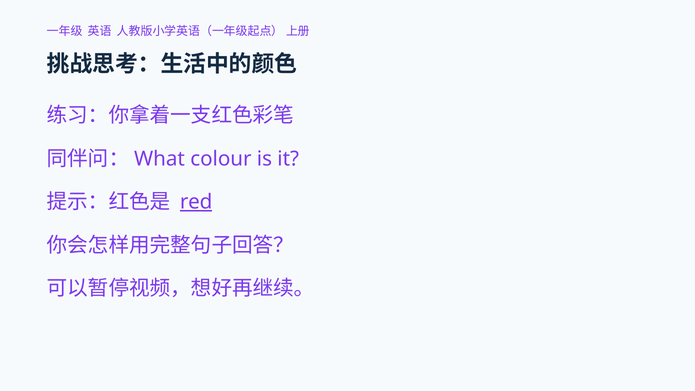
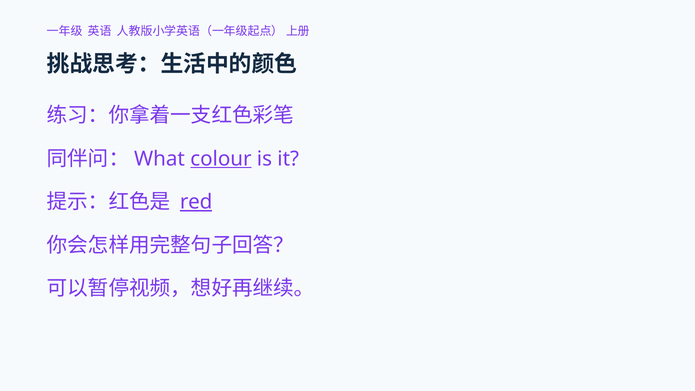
colour underline: none -> present (221, 159)
